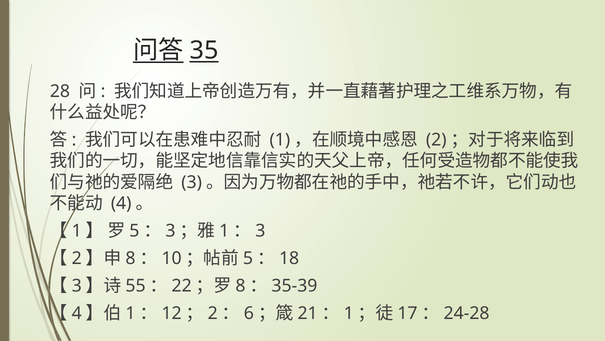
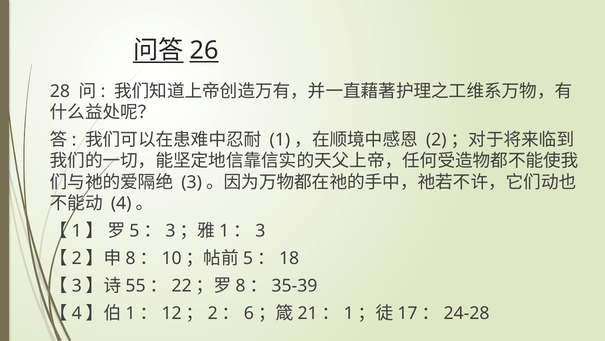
35: 35 -> 26 (204, 50)
